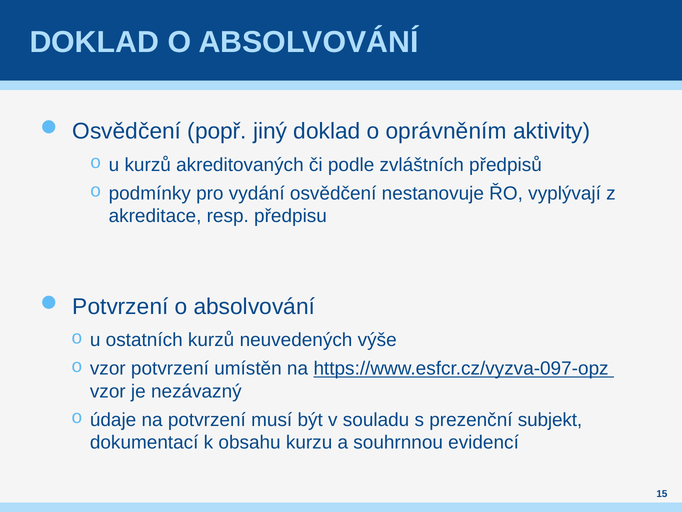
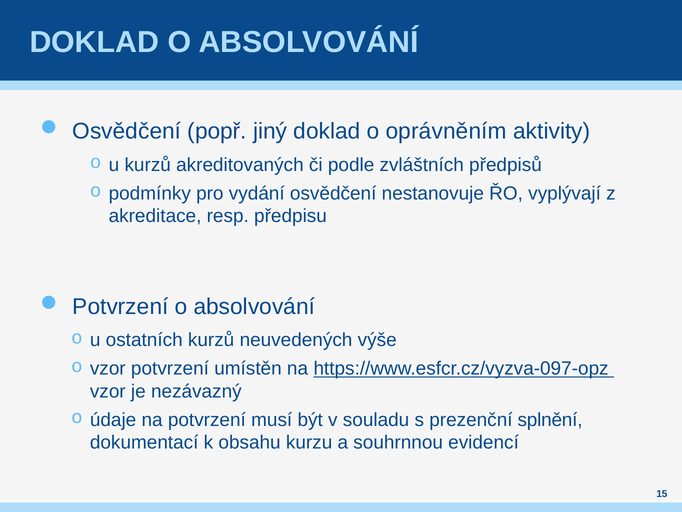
subjekt: subjekt -> splnění (550, 419)
